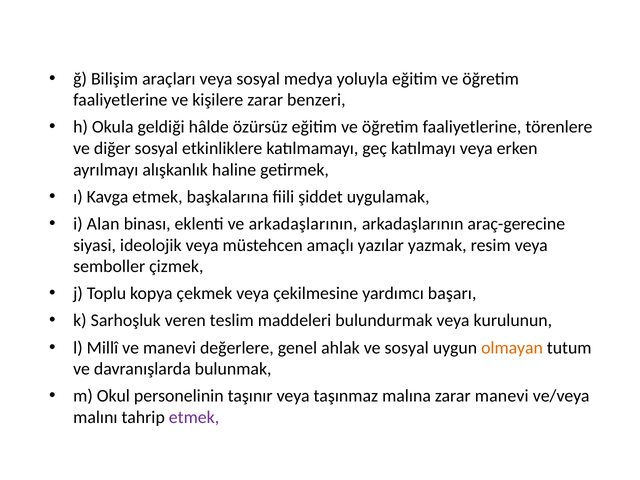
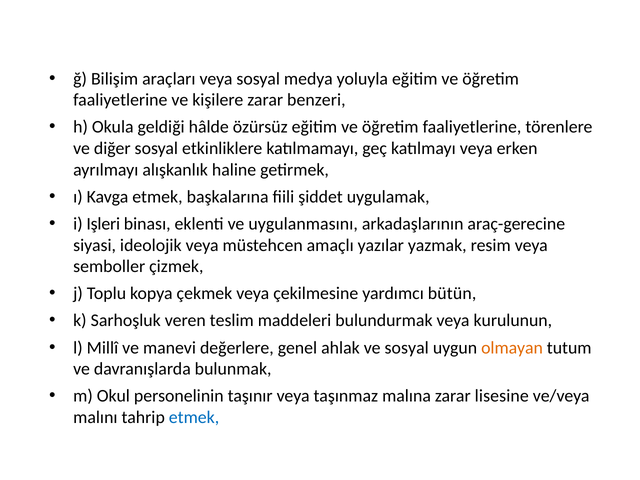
Alan: Alan -> Işleri (103, 224)
ve arkadaşlarının: arkadaşlarının -> uygulanmasını (303, 224)
başarı: başarı -> bütün (452, 294)
zarar manevi: manevi -> lisesine (502, 396)
etmek colour: purple -> blue (194, 417)
